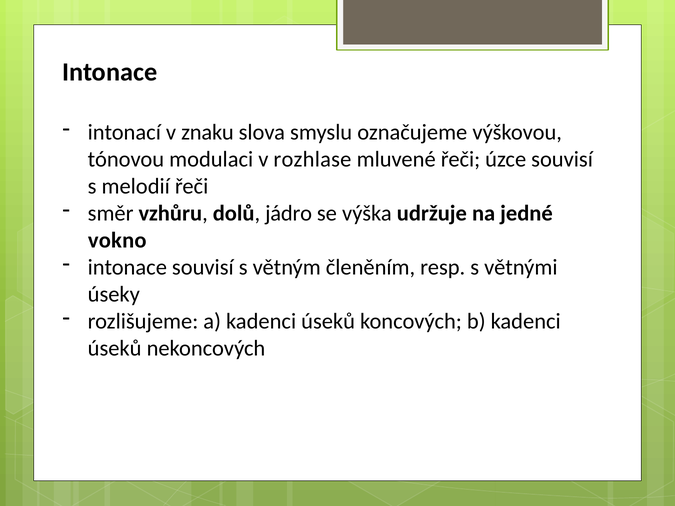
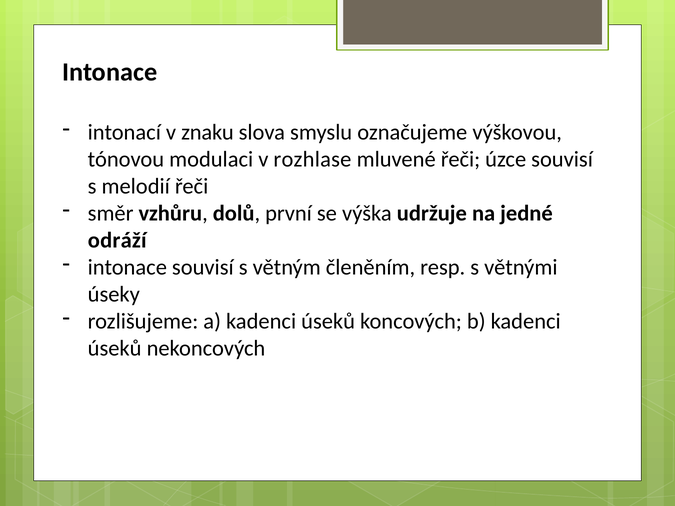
jádro: jádro -> první (289, 214)
vokno: vokno -> odráží (117, 241)
